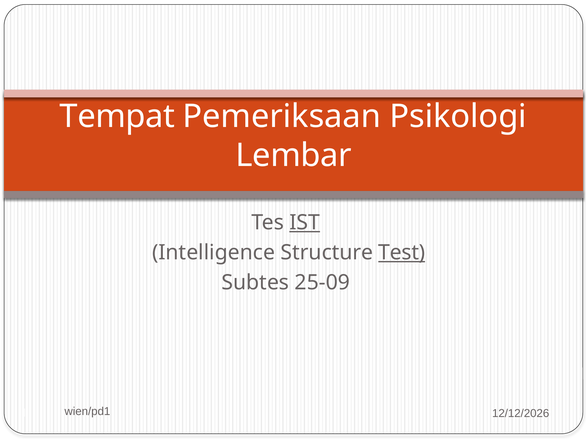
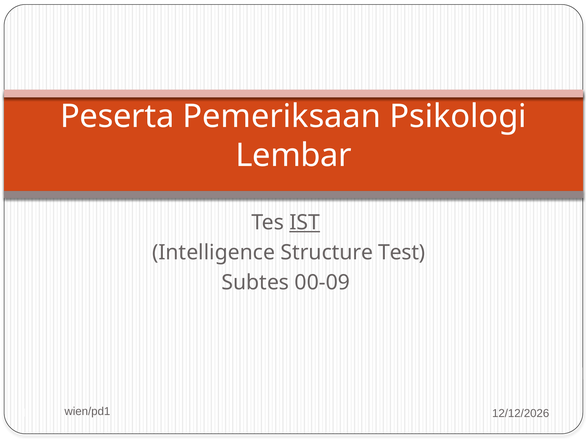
Tempat: Tempat -> Peserta (117, 116)
Test underline: present -> none (402, 253)
25-09: 25-09 -> 00-09 (322, 283)
